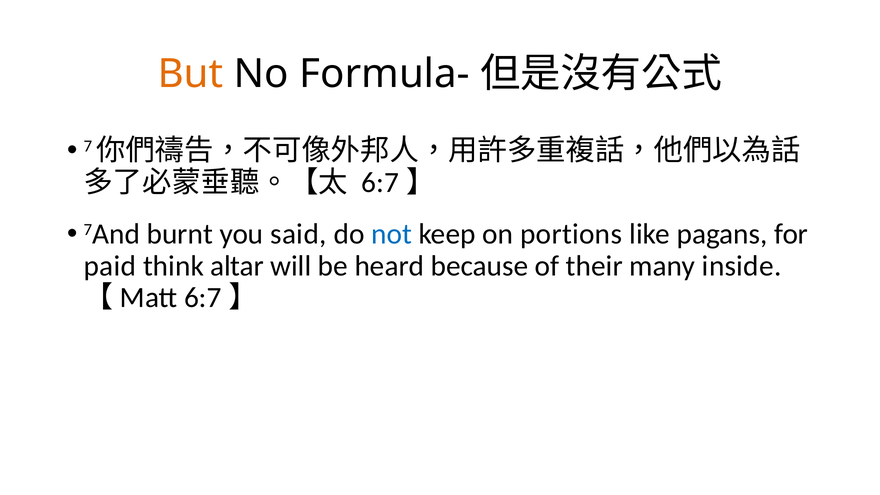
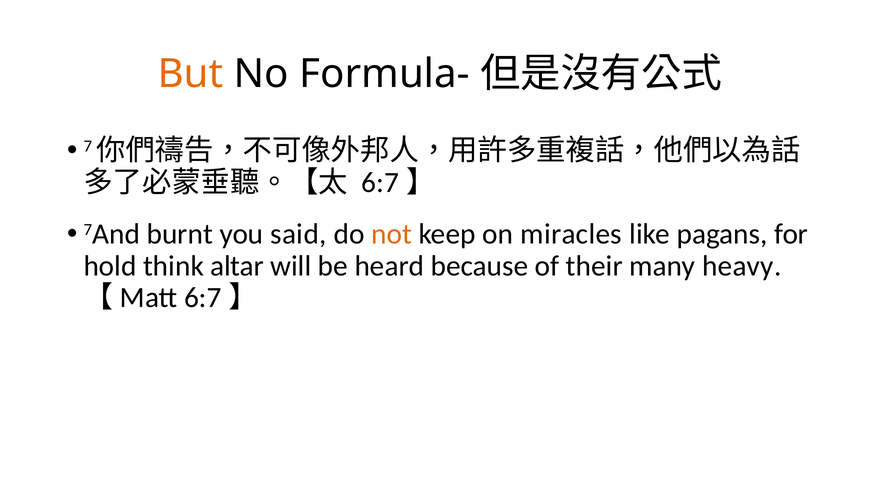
not colour: blue -> orange (392, 234)
portions: portions -> miracles (571, 234)
paid: paid -> hold (110, 266)
inside: inside -> heavy (742, 266)
